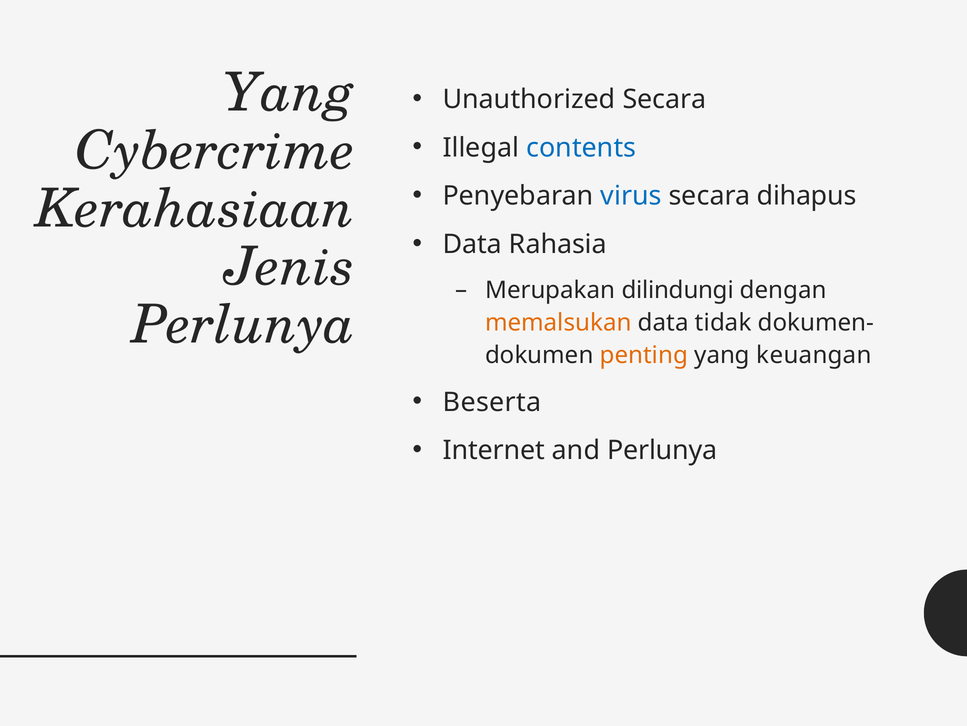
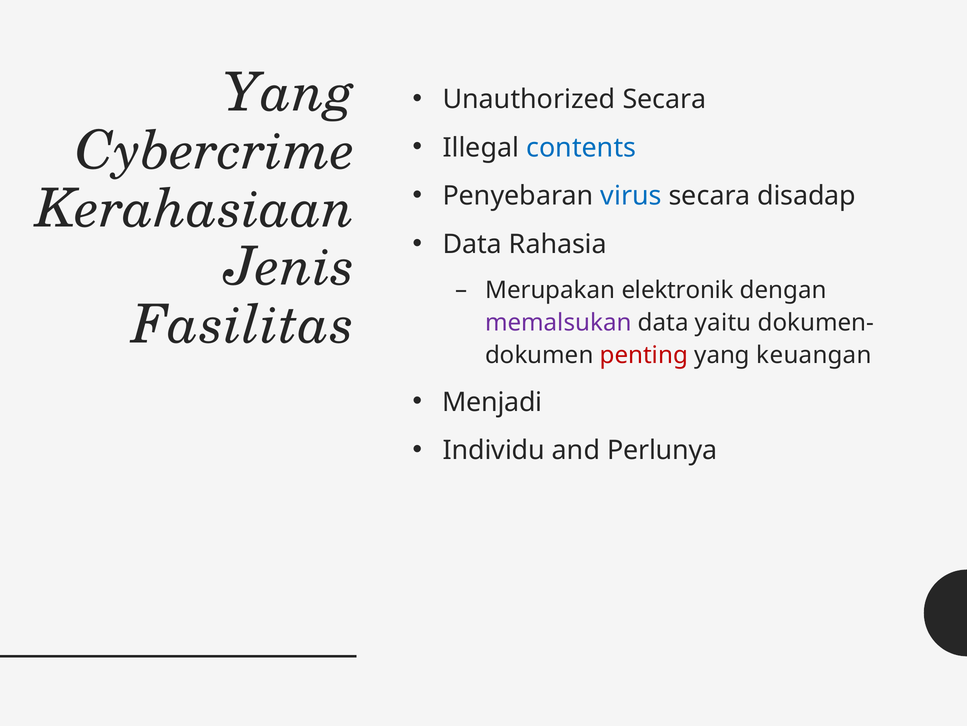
dihapus: dihapus -> disadap (807, 196)
dilindungi: dilindungi -> elektronik (678, 290)
Perlunya: Perlunya -> Fasilitas (243, 325)
memalsukan colour: orange -> purple (558, 322)
tidak: tidak -> yaitu (723, 322)
penting colour: orange -> red (644, 355)
Beserta: Beserta -> Menjadi (492, 402)
Internet: Internet -> Individu (494, 450)
